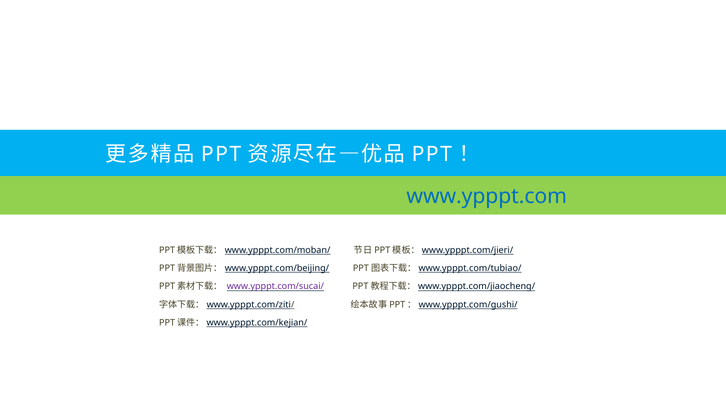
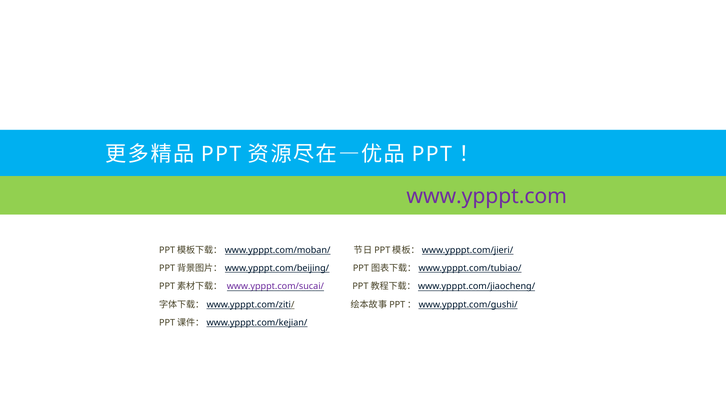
www.ypppt.com colour: blue -> purple (487, 197)
